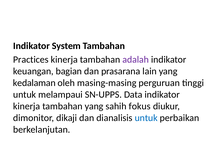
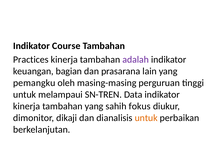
System: System -> Course (66, 46)
kedalaman: kedalaman -> pemangku (34, 83)
SN-UPPS: SN-UPPS -> SN-TREN (103, 95)
untuk colour: blue -> orange (146, 118)
